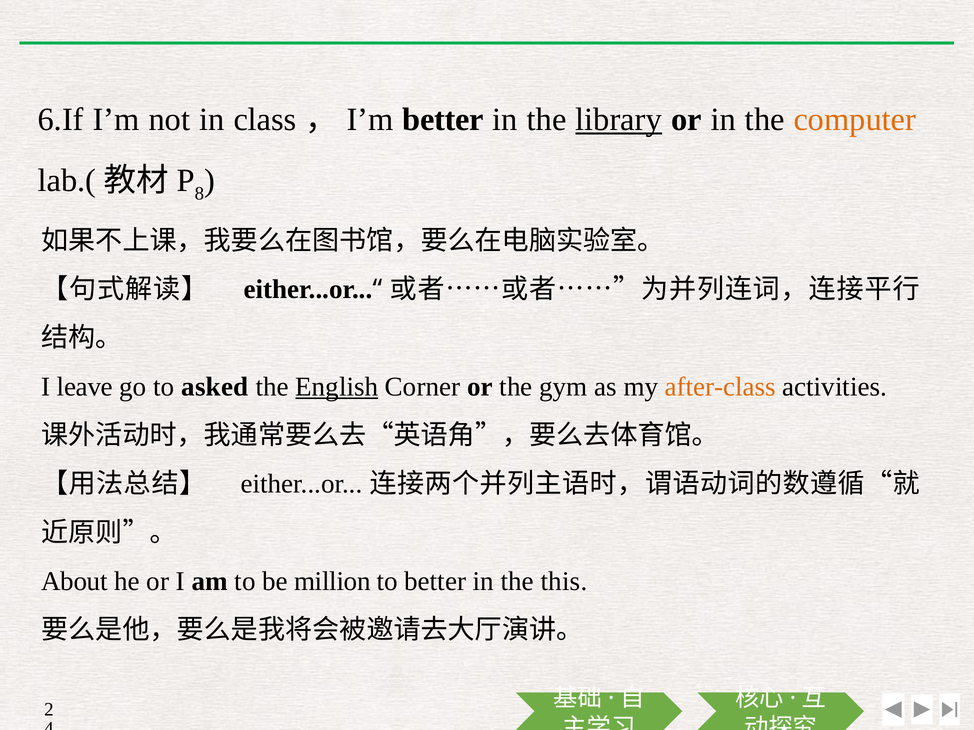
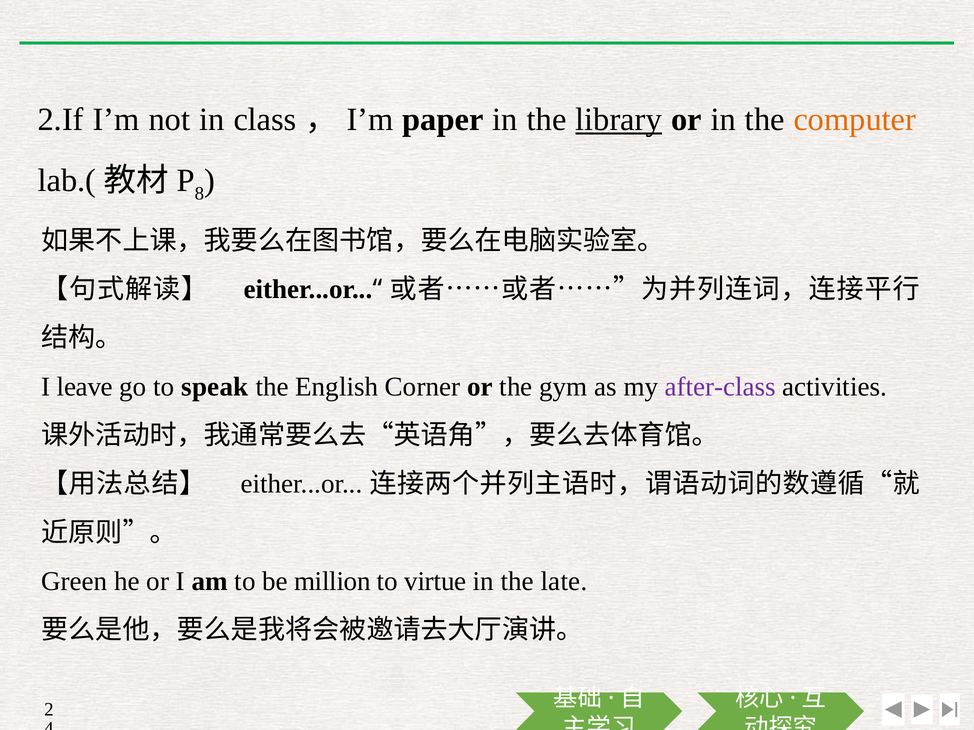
6.If: 6.If -> 2.If (61, 120)
I’m better: better -> paper (443, 120)
asked: asked -> speak (215, 387)
English underline: present -> none (337, 387)
after-class colour: orange -> purple (720, 387)
About: About -> Green (74, 582)
to better: better -> virtue (435, 582)
this: this -> late (564, 582)
